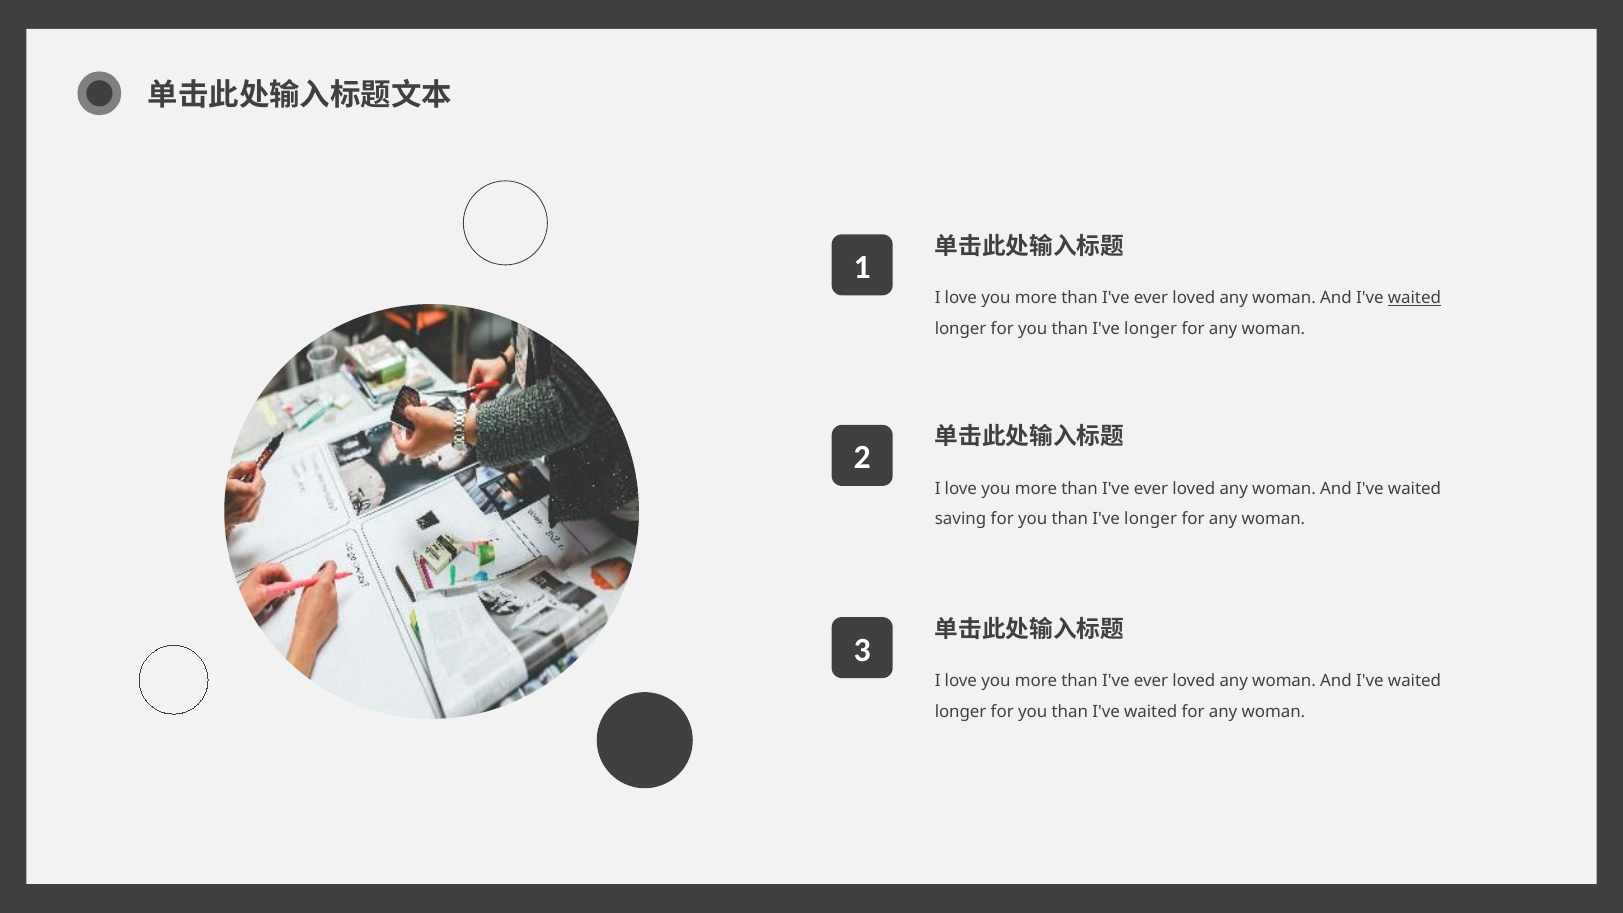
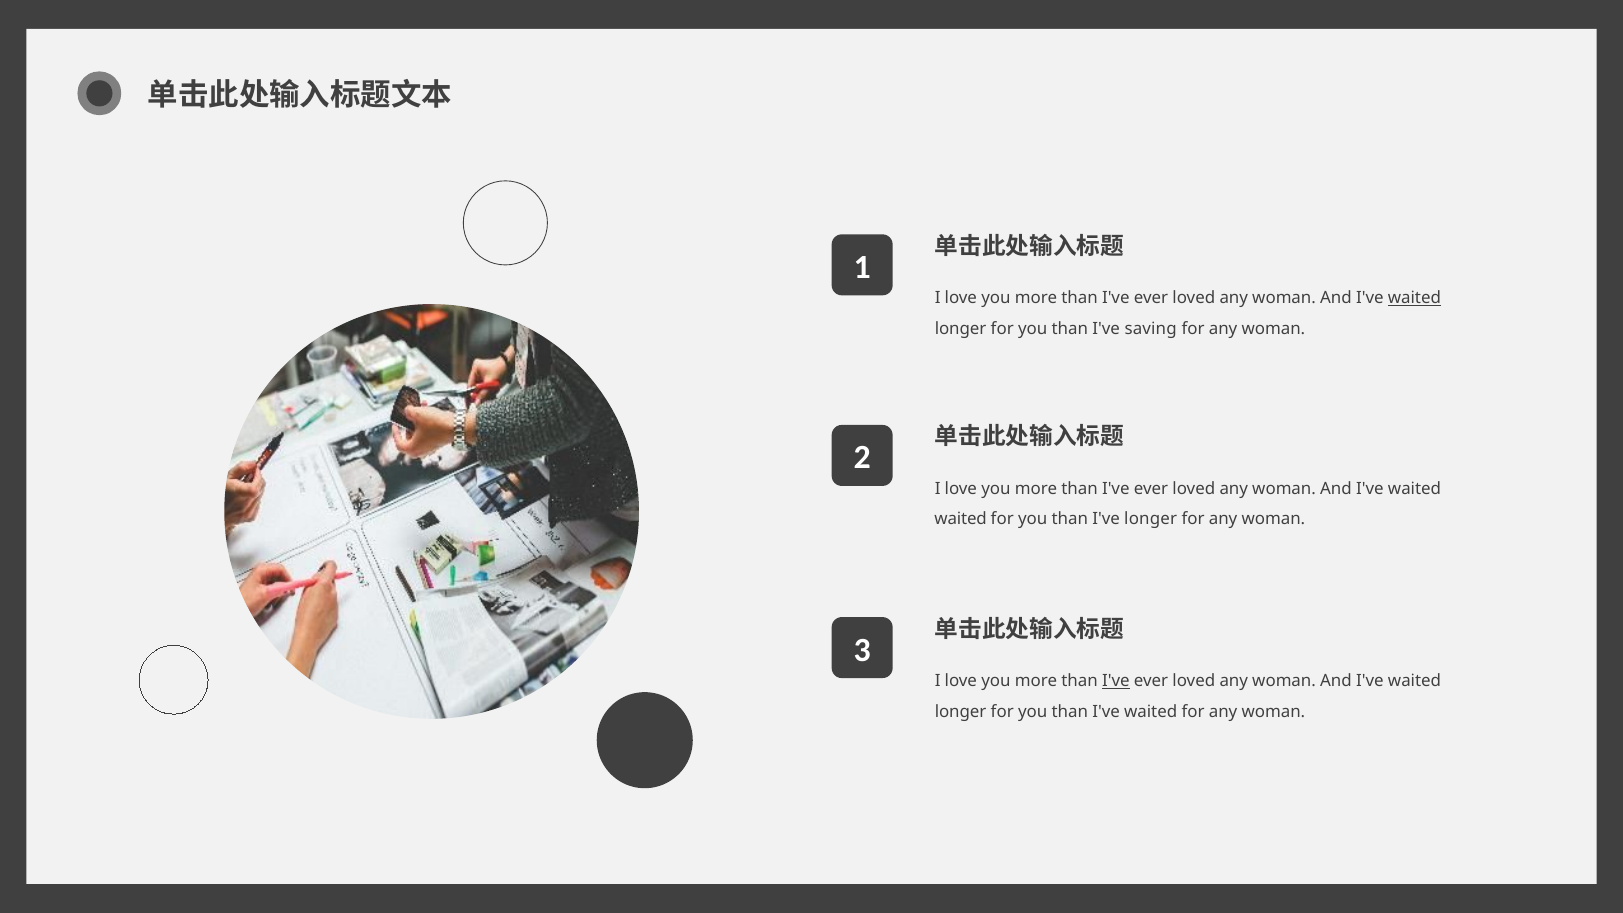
longer: longer -> saving (1151, 329)
saving: saving -> waited (961, 519)
I've underline: none -> present (1116, 681)
